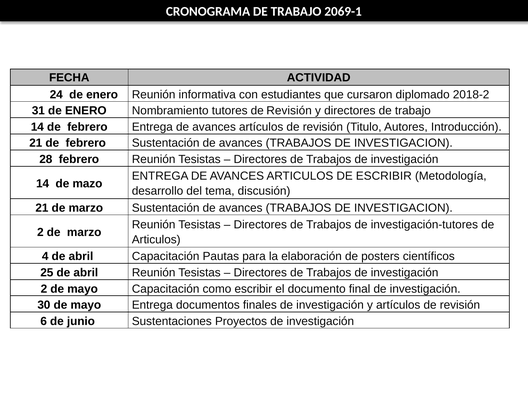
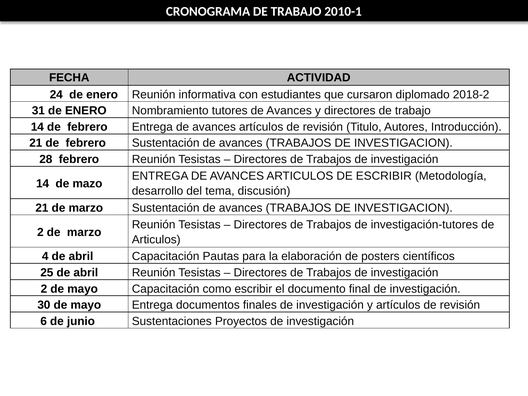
2069-1: 2069-1 -> 2010-1 (343, 11)
tutores de Revisión: Revisión -> Avances (289, 111)
